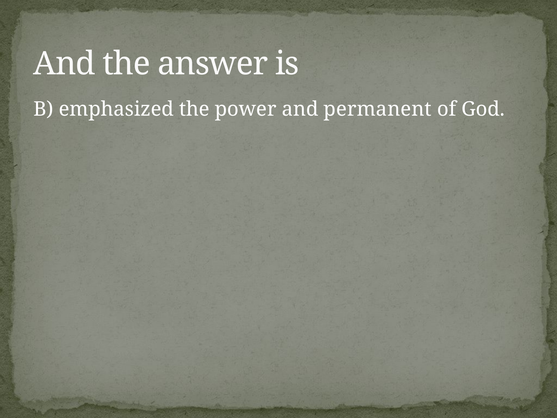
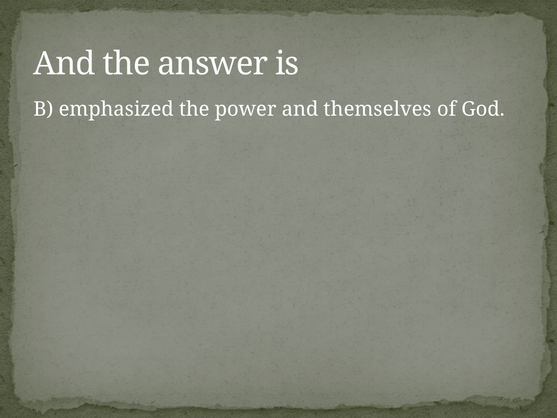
permanent: permanent -> themselves (378, 109)
